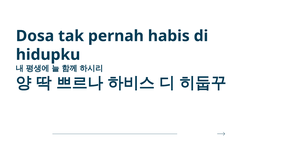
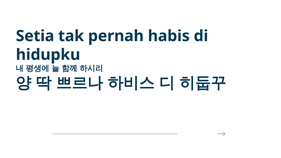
Dosa: Dosa -> Setia (35, 36)
